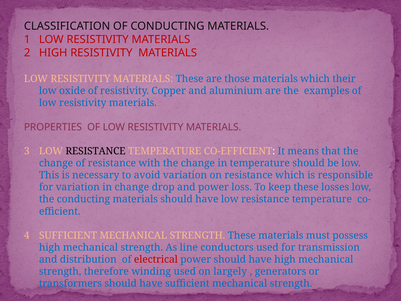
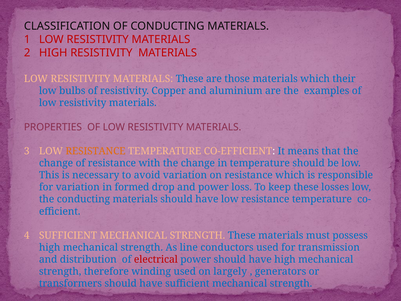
oxide: oxide -> bulbs (72, 91)
RESISTANCE colour: black -> orange (96, 151)
in change: change -> formed (132, 187)
